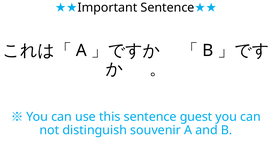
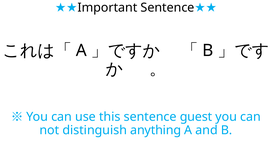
souvenir: souvenir -> anything (156, 130)
